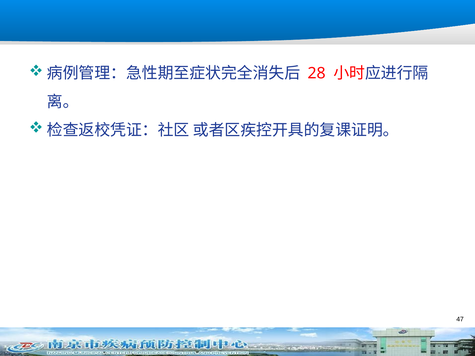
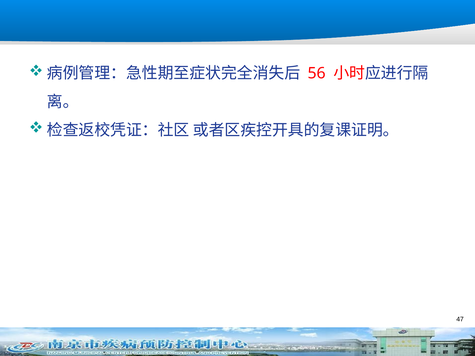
28: 28 -> 56 (317, 73)
